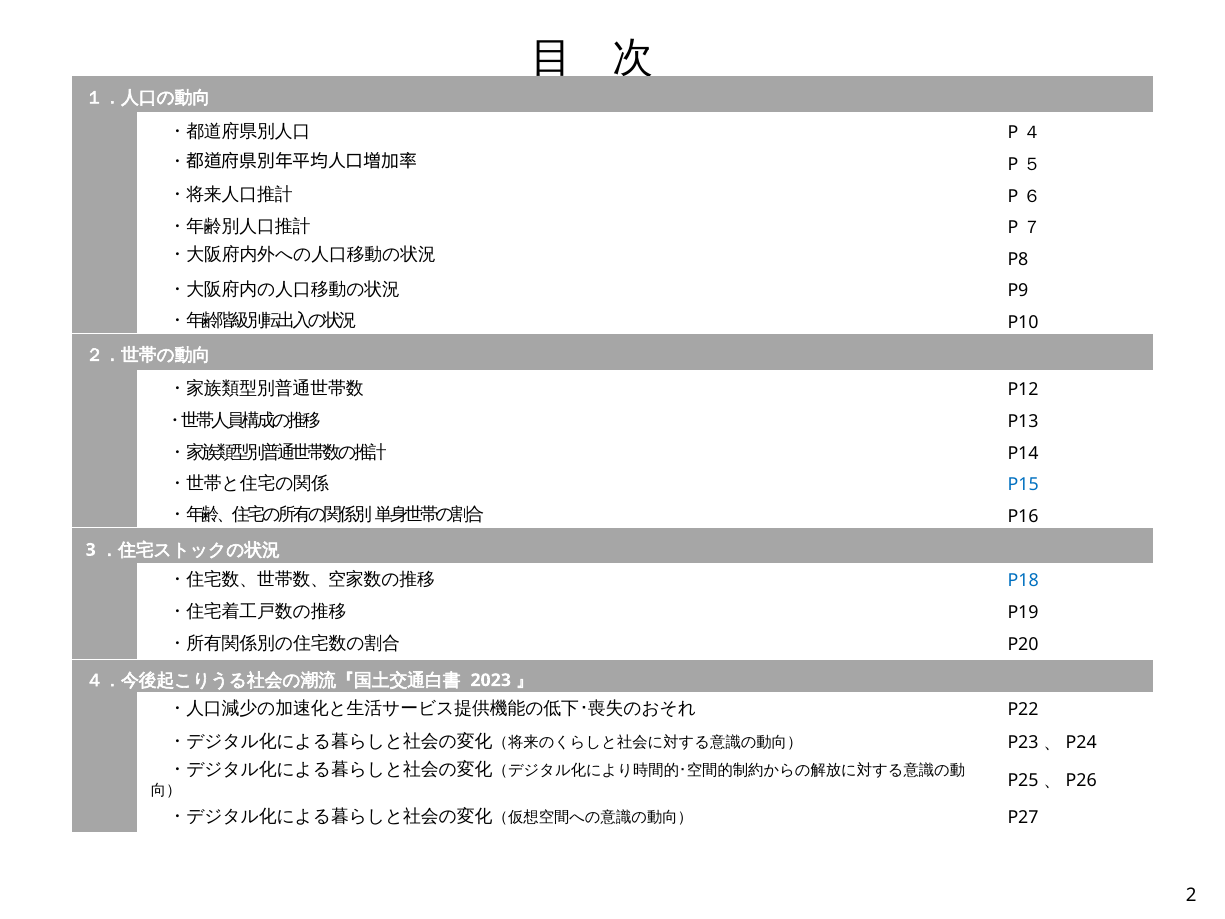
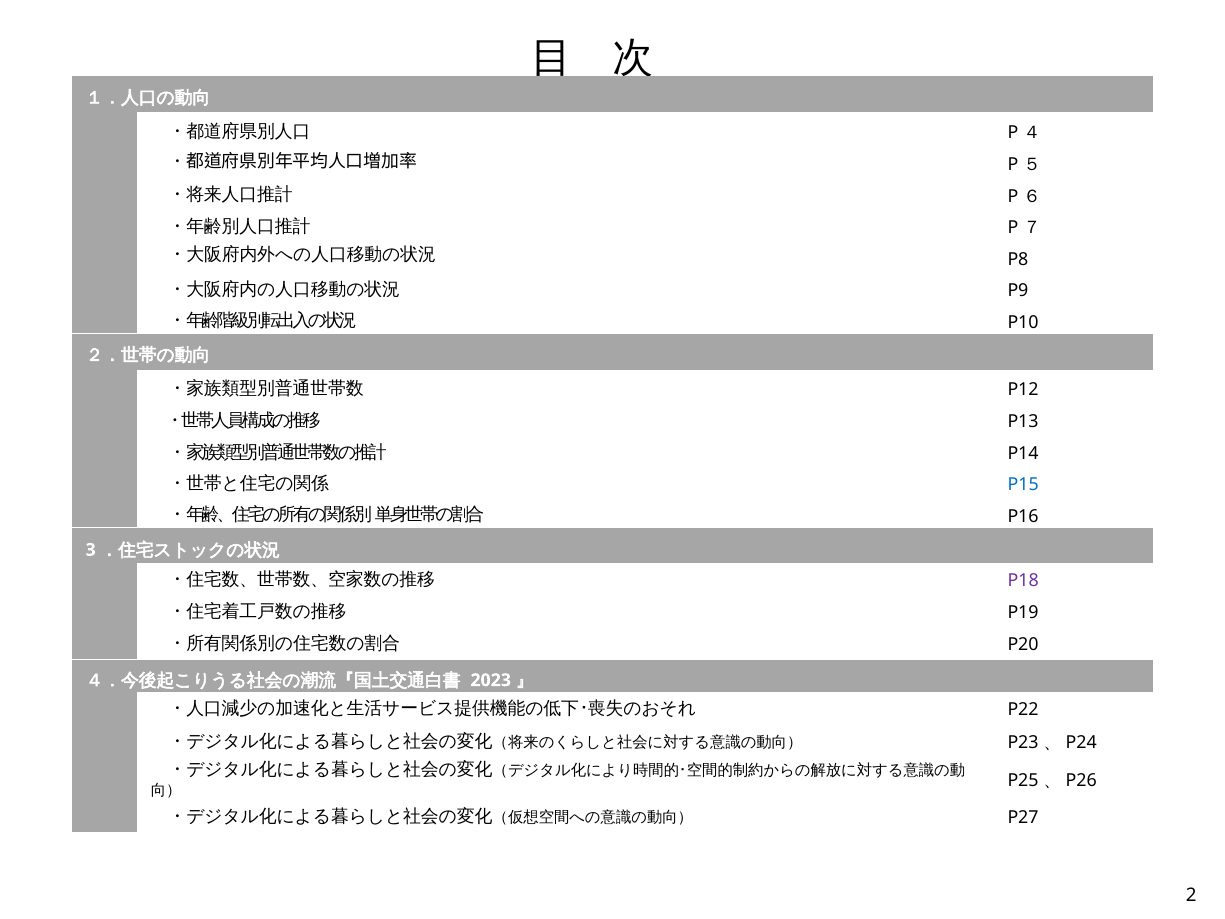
P18 colour: blue -> purple (1023, 580)
